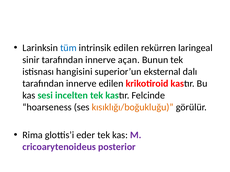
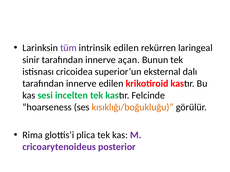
tüm colour: blue -> purple (68, 48)
hangisini: hangisini -> cricoidea (74, 72)
eder: eder -> plica (86, 135)
